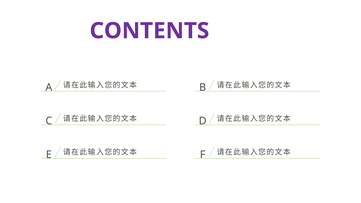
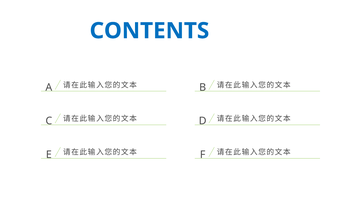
CONTENTS colour: purple -> blue (149, 31)
